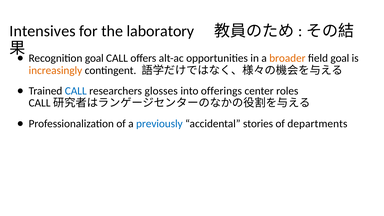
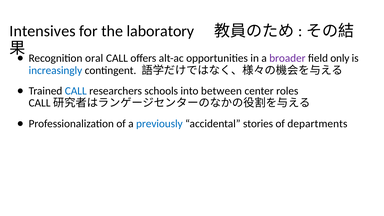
Recognition goal: goal -> oral (94, 58)
broader colour: orange -> purple (287, 58)
field goal: goal -> only (340, 58)
increasingly colour: orange -> blue (55, 70)
glosses: glosses -> schools (161, 91)
offerings: offerings -> between (221, 91)
